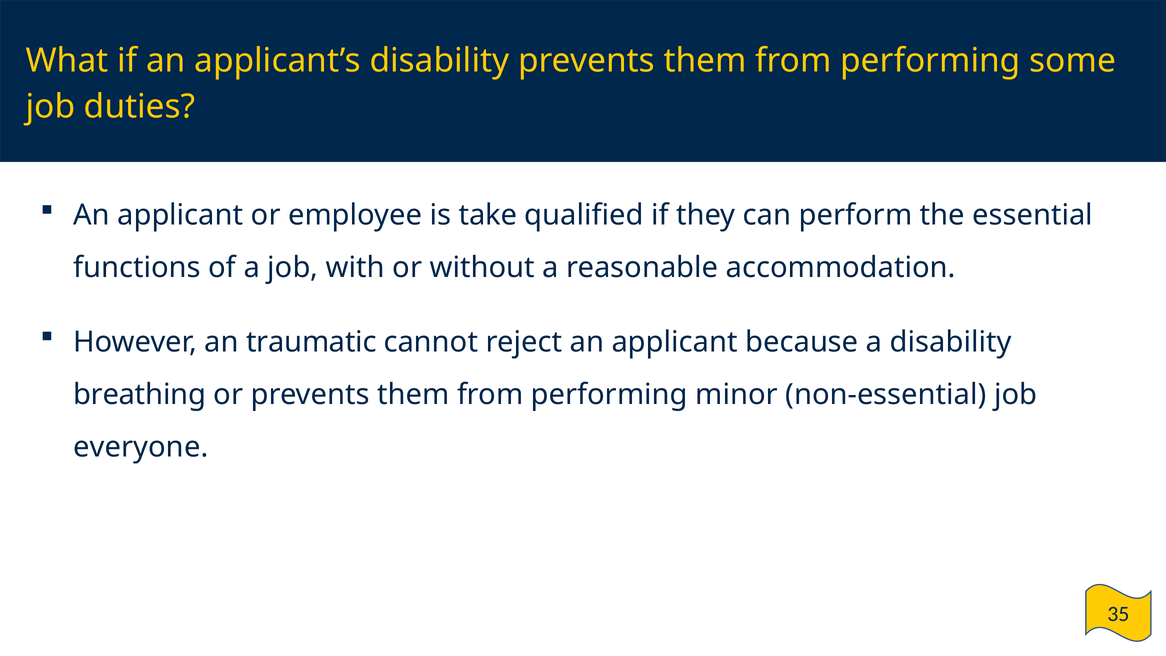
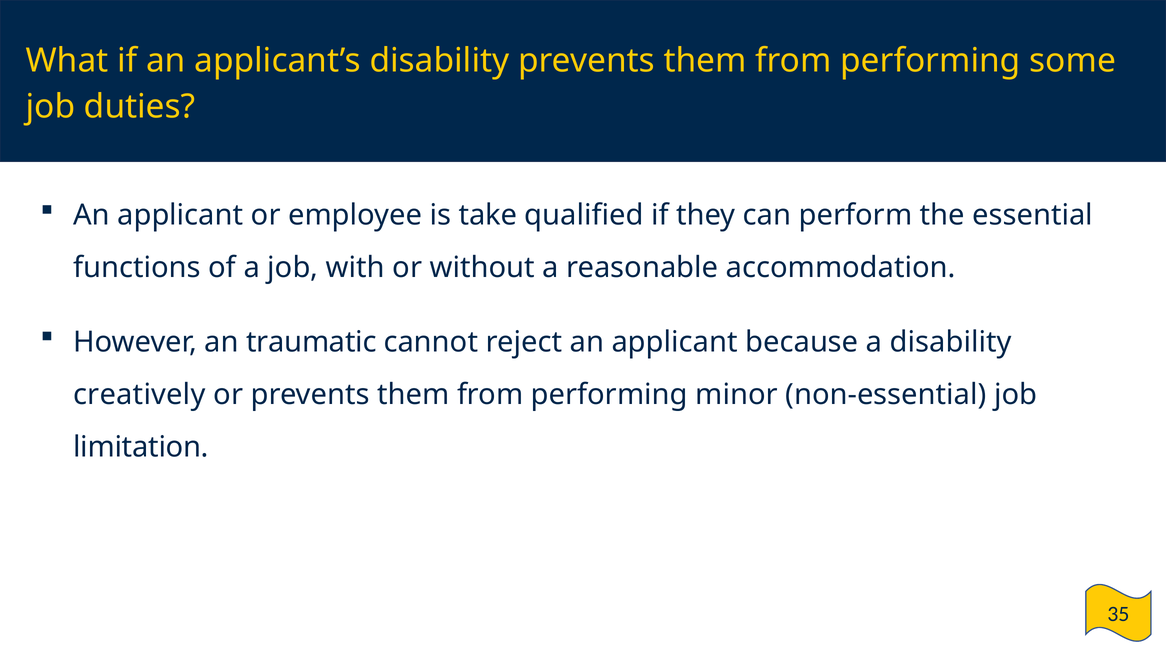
breathing: breathing -> creatively (139, 395)
everyone: everyone -> limitation (141, 447)
